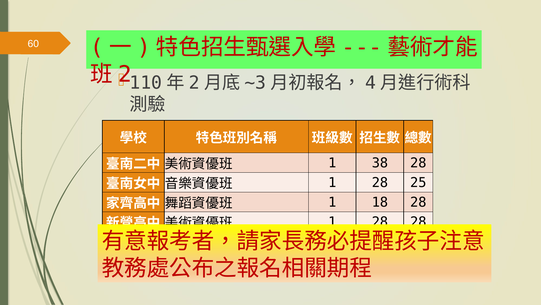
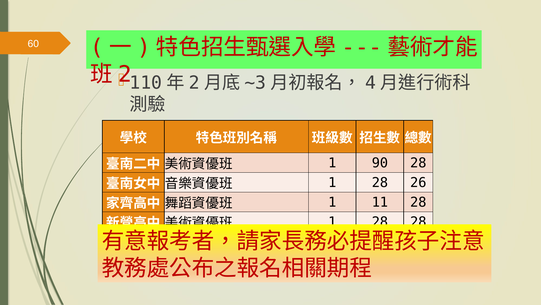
38: 38 -> 90 (380, 163)
25: 25 -> 26 (418, 182)
18: 18 -> 11 (380, 202)
